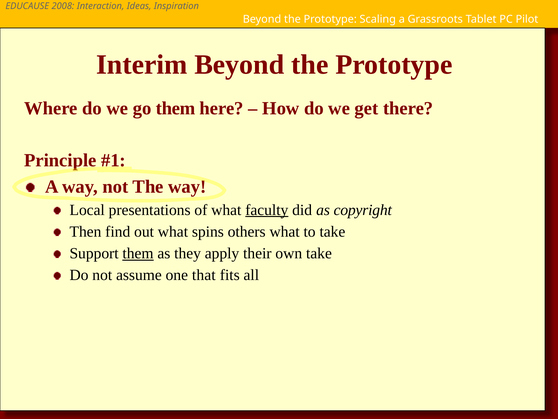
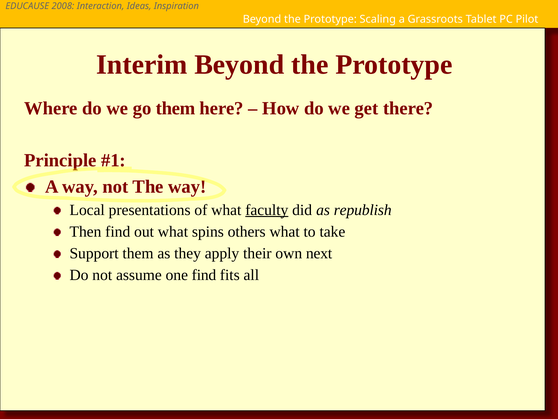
copyright: copyright -> republish (363, 210)
them underline: present -> none (138, 253)
own take: take -> next (319, 253)
one that: that -> find (204, 275)
